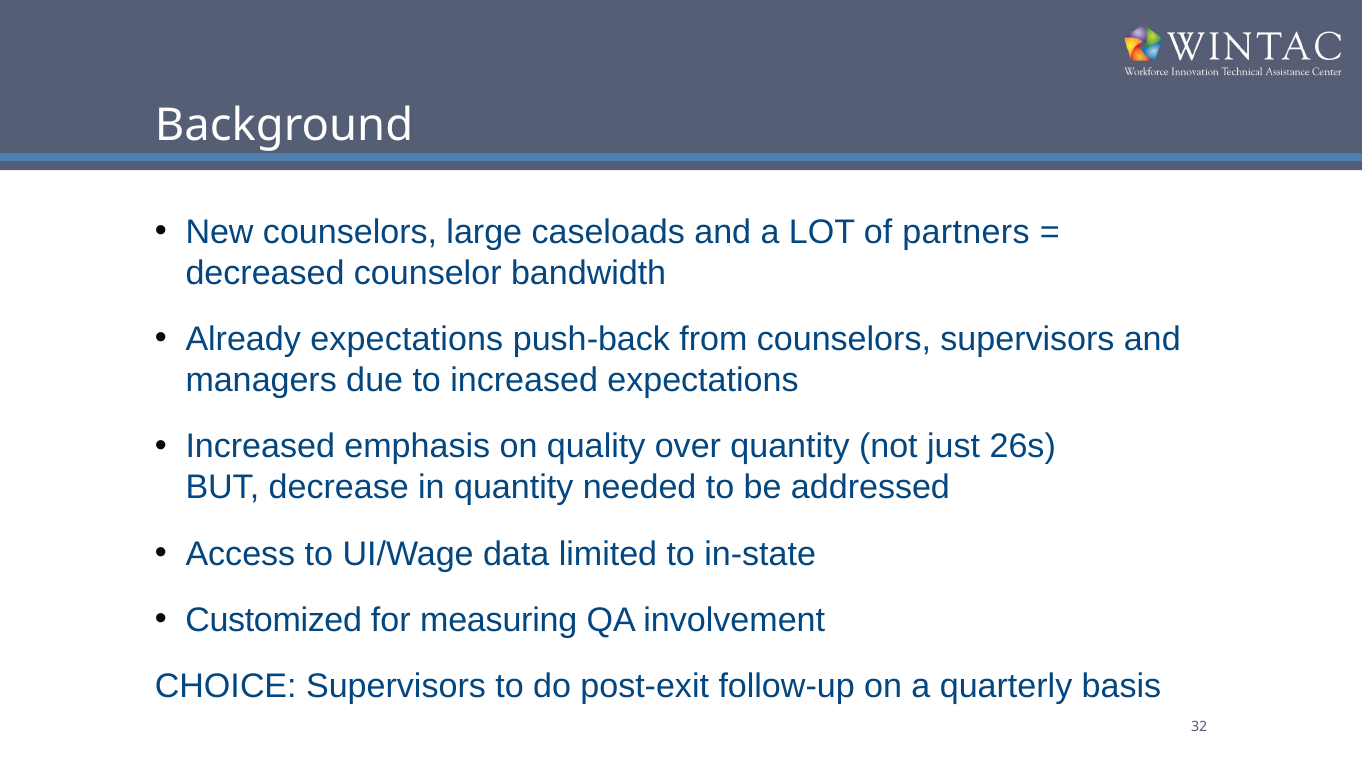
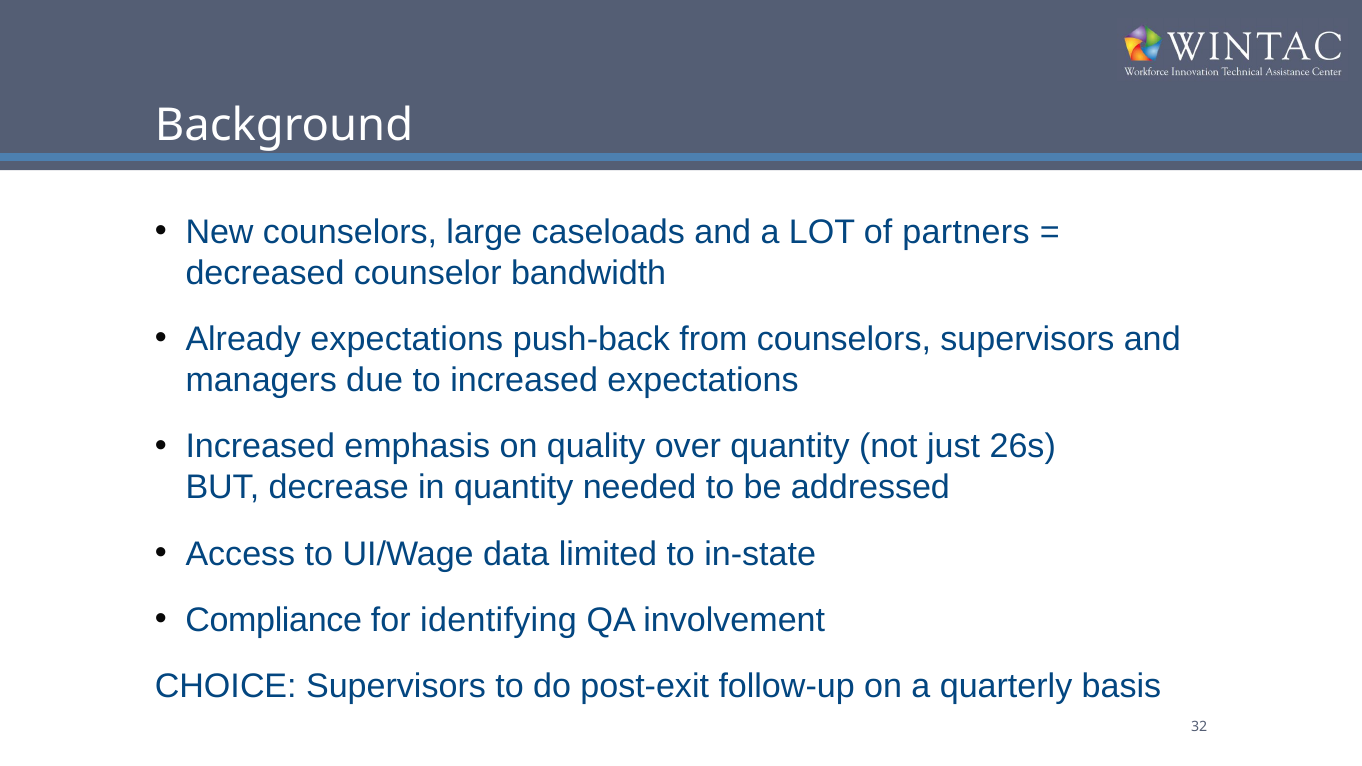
Customized: Customized -> Compliance (274, 620)
measuring: measuring -> identifying (498, 620)
